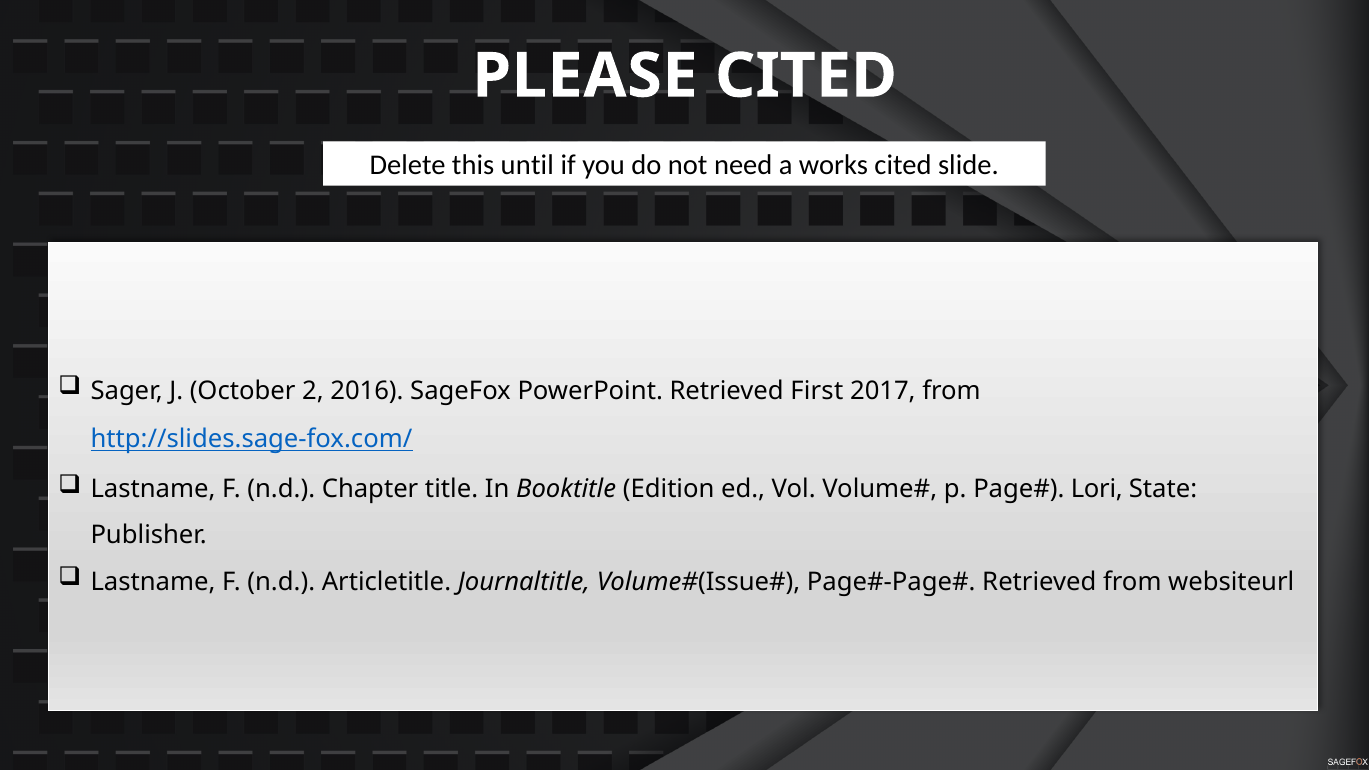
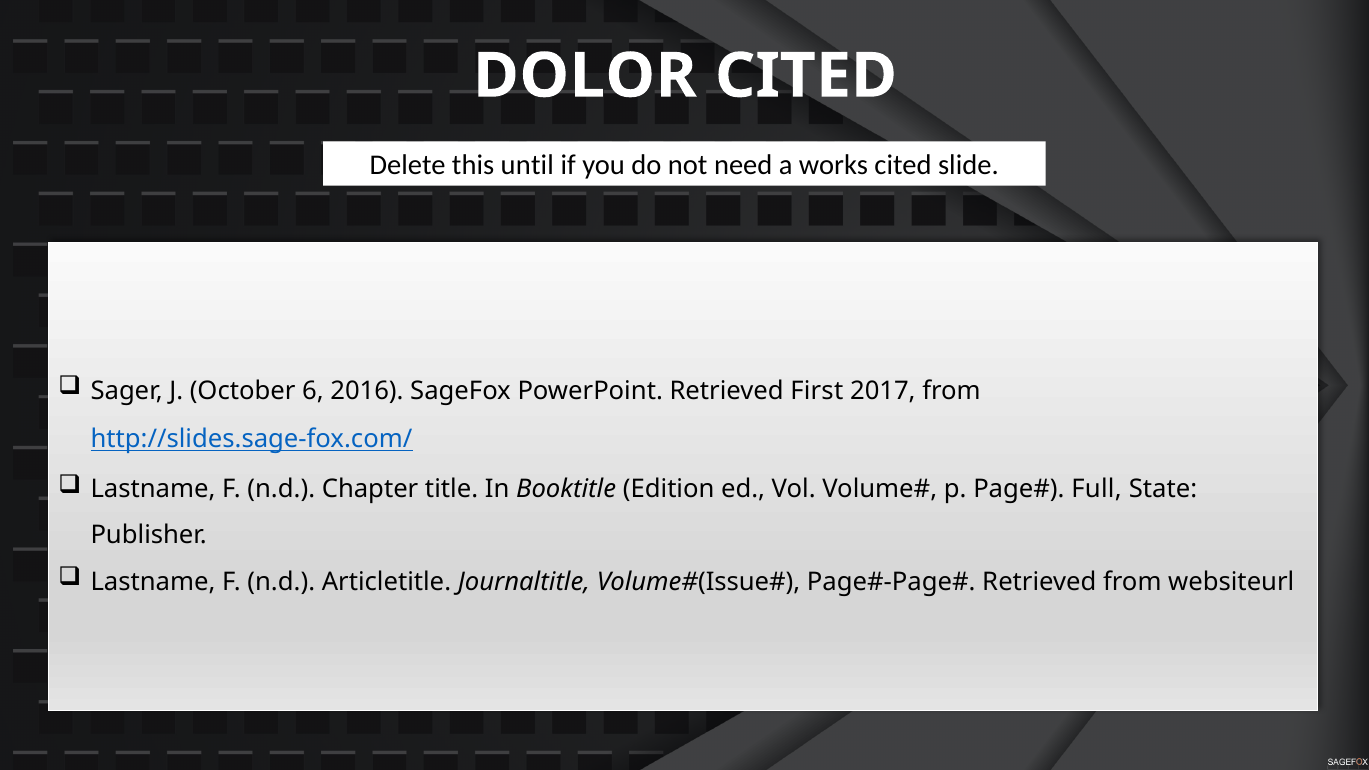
PLEASE: PLEASE -> DOLOR (585, 76)
2: 2 -> 6 (313, 391)
Lori: Lori -> Full (1097, 489)
